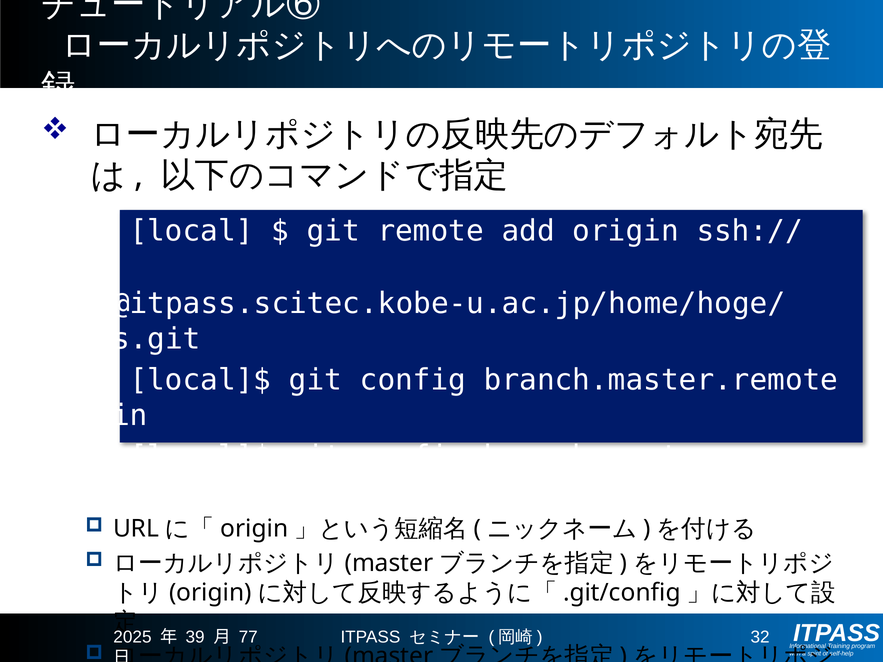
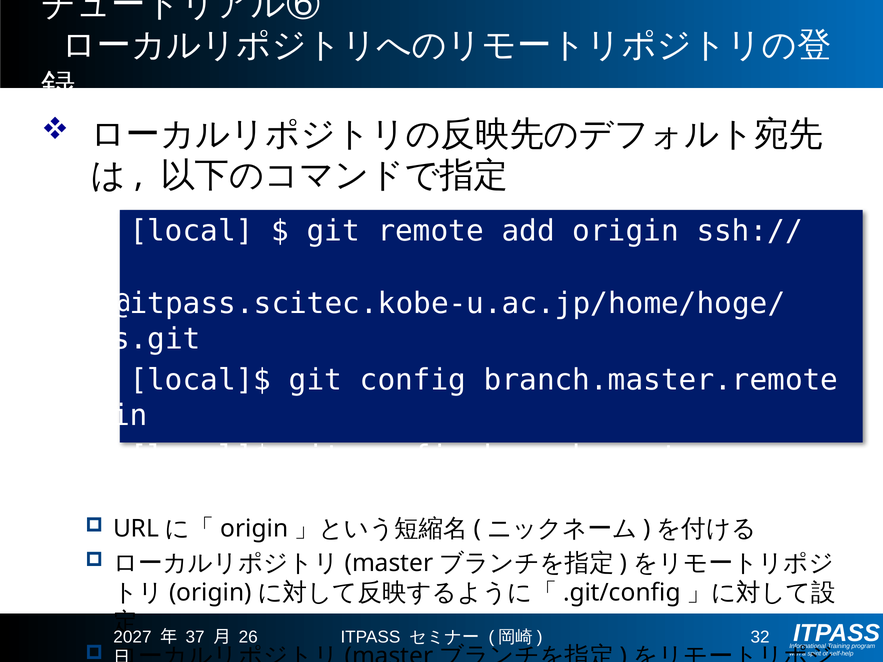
2025: 2025 -> 2027 (132, 637)
39: 39 -> 37 (195, 637)
77: 77 -> 26 (248, 637)
